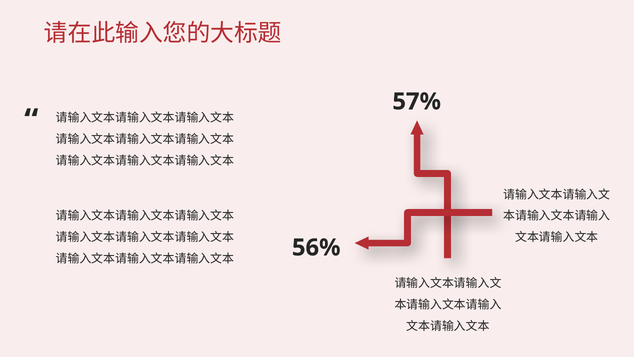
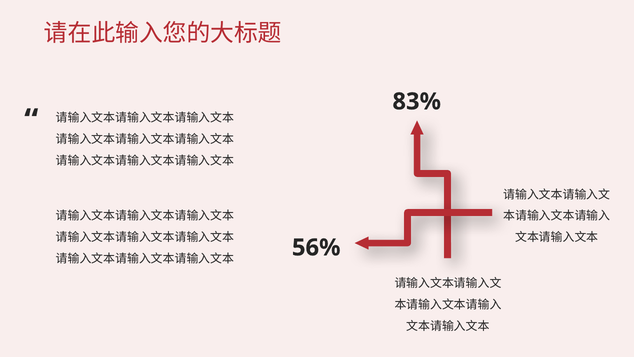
57%: 57% -> 83% (417, 101)
